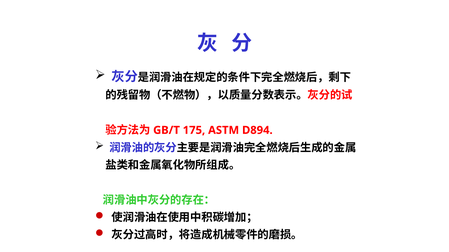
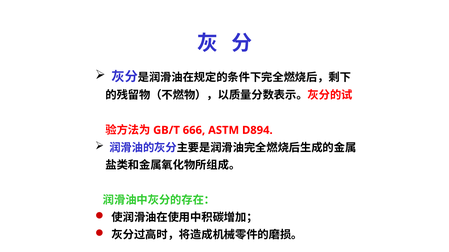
175: 175 -> 666 (194, 130)
